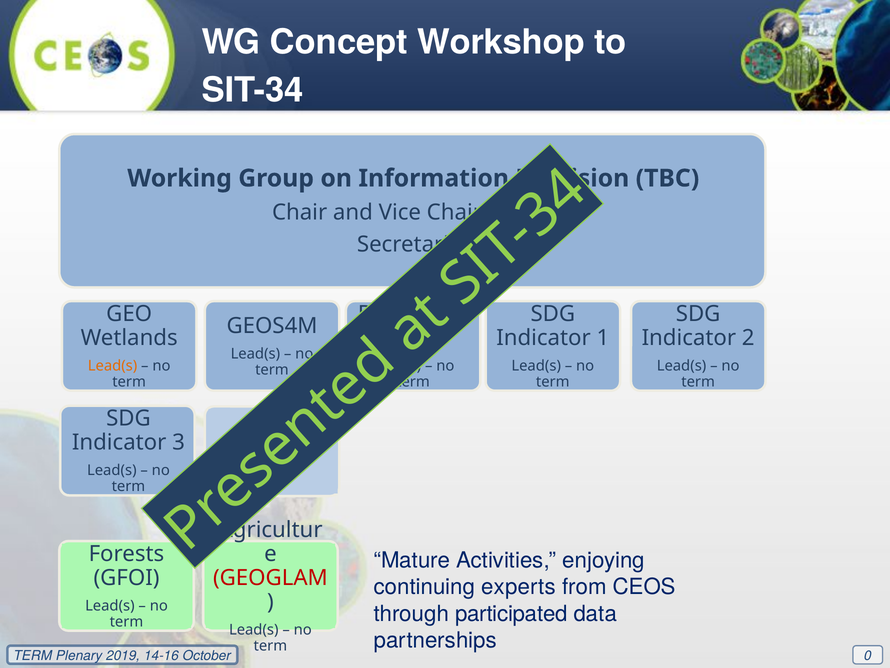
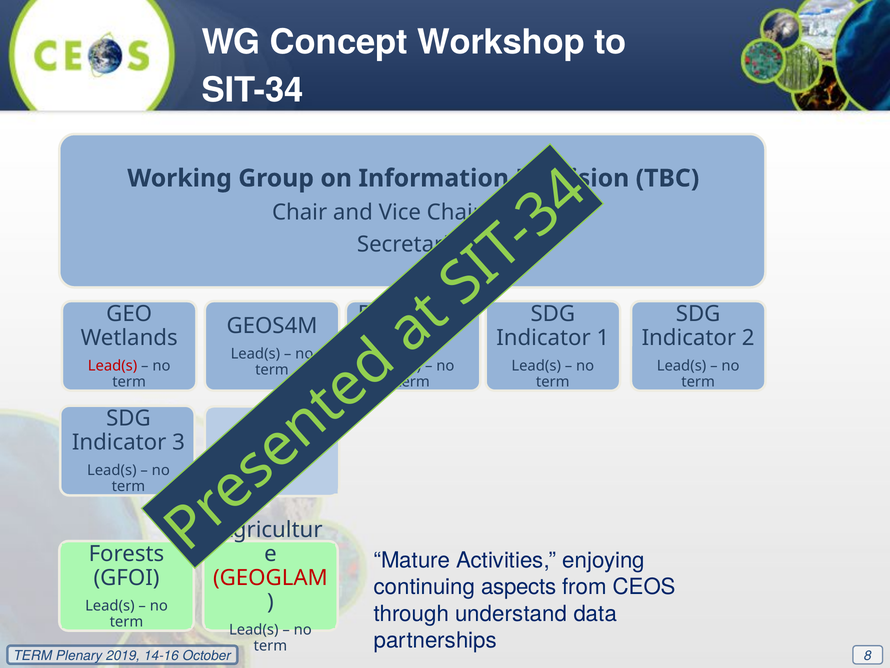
Lead(s colour: orange -> red (113, 366)
experts: experts -> aspects (519, 587)
participated: participated -> understand (511, 613)
0: 0 -> 8 (868, 655)
